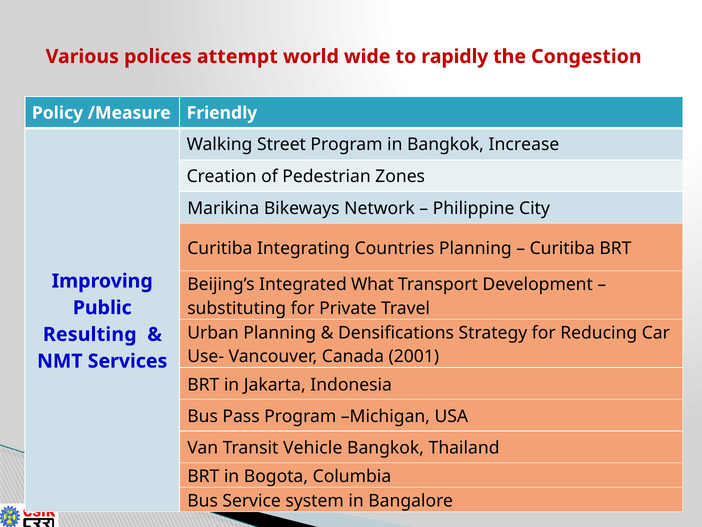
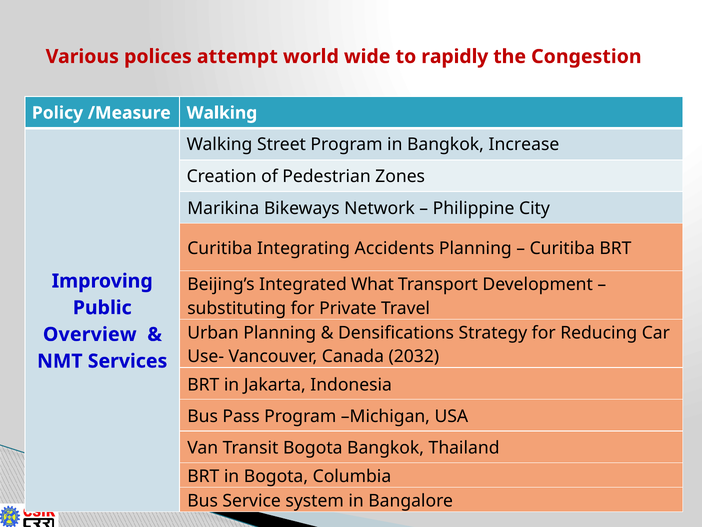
/Measure Friendly: Friendly -> Walking (222, 113)
Countries: Countries -> Accidents (394, 248)
Resulting: Resulting -> Overview (90, 334)
2001: 2001 -> 2032 (414, 356)
Transit Vehicle: Vehicle -> Bogota (313, 448)
